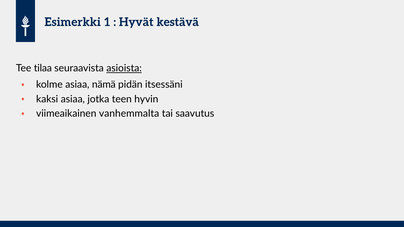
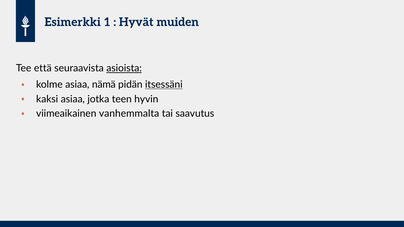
kestävä: kestävä -> muiden (178, 22)
tilaa: tilaa -> että (43, 68)
itsessäni underline: none -> present (164, 85)
